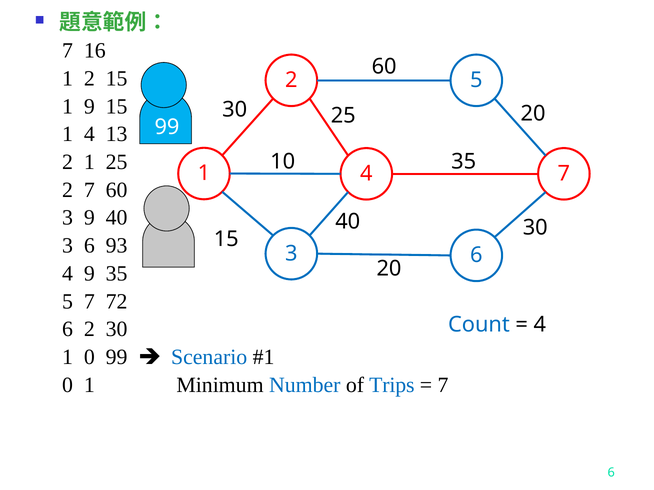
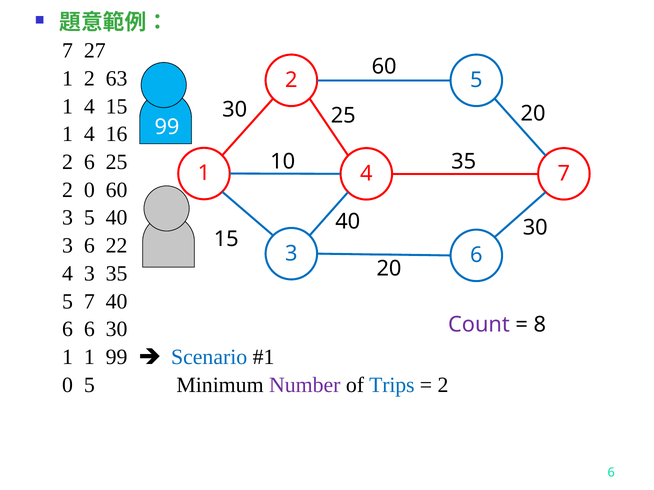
16: 16 -> 27 (95, 51)
2 15: 15 -> 63 (117, 79)
9: 9 -> 4 (89, 106)
13: 13 -> 16 (117, 134)
1: 1 -> 6 (89, 162)
2 7: 7 -> 0 (89, 190)
3 9: 9 -> 5 (89, 218)
93: 93 -> 22 (117, 246)
4 9: 9 -> 3 (89, 274)
7 72: 72 -> 40 (117, 302)
Count colour: blue -> purple (479, 325)
4: 4 -> 8 (540, 325)
2: 2 -> 6 (89, 330)
1 0: 0 -> 1 (89, 357)
0 1: 1 -> 5 (89, 385)
Number colour: blue -> purple (305, 385)
7: 7 -> 2 (443, 385)
